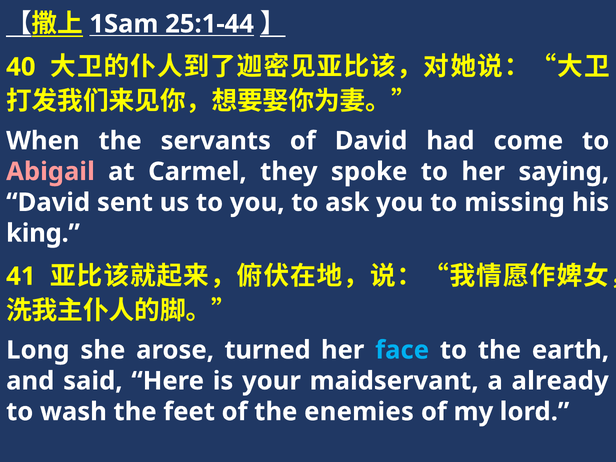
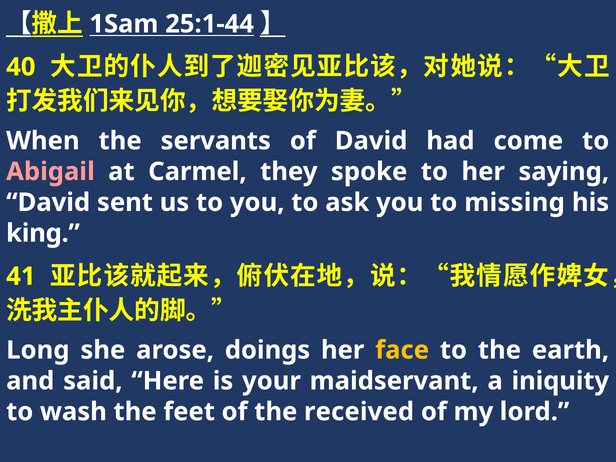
turned: turned -> doings (267, 350)
face colour: light blue -> yellow (402, 350)
already: already -> iniquity (560, 381)
enemies: enemies -> received (359, 412)
